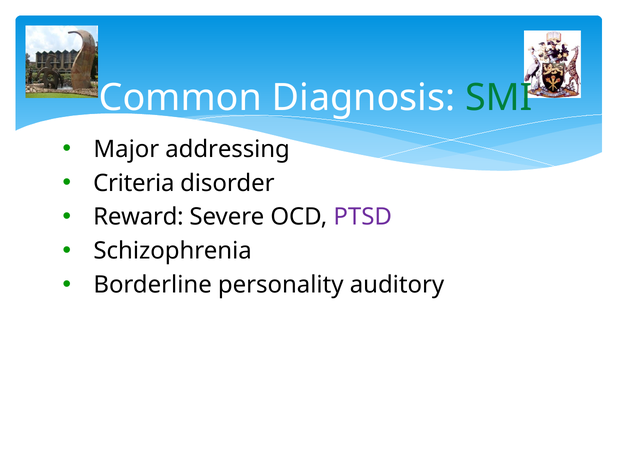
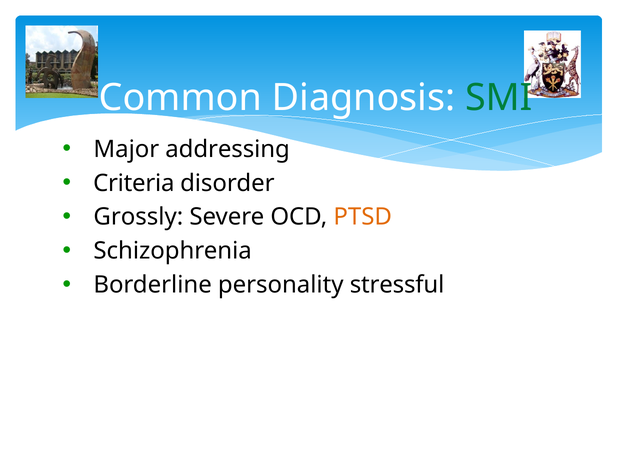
Reward: Reward -> Grossly (138, 217)
PTSD colour: purple -> orange (363, 217)
auditory: auditory -> stressful (397, 285)
